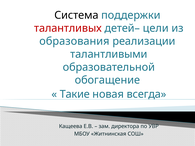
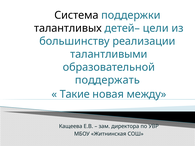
талантливых colour: red -> black (68, 28)
образования: образования -> большинству (75, 41)
обогащение: обогащение -> поддержать (107, 80)
всегда: всегда -> между (146, 94)
